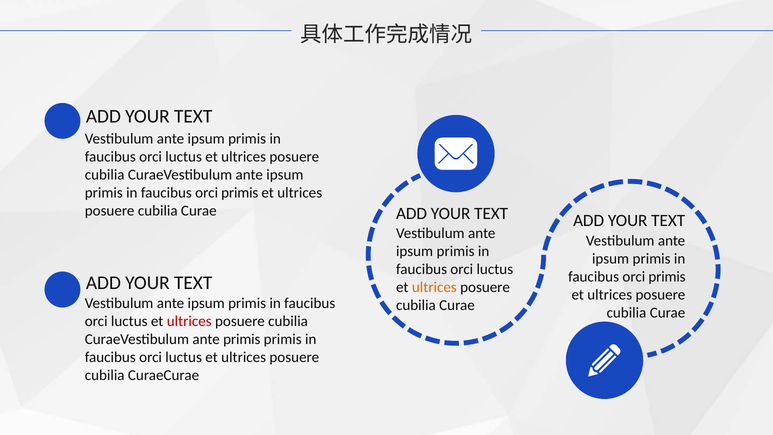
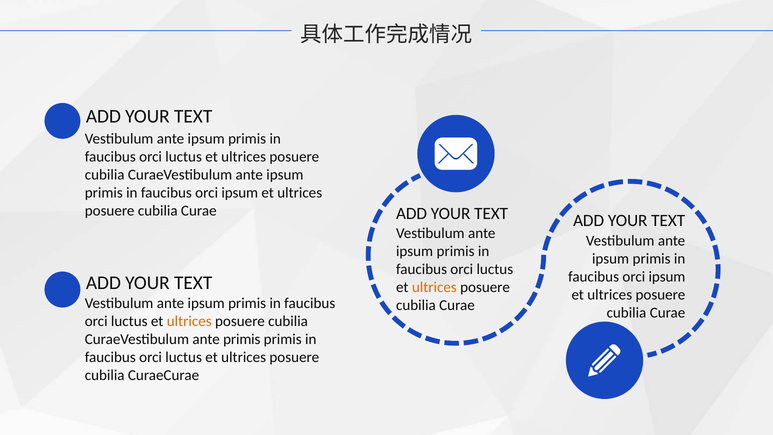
primis: primis -> ipsum (240, 193)
primis: primis -> ipsum (667, 276)
ultrices colour: red -> orange (189, 321)
